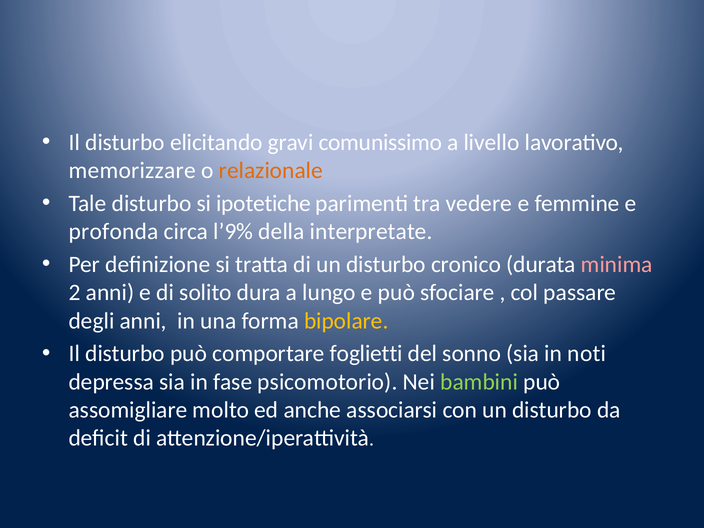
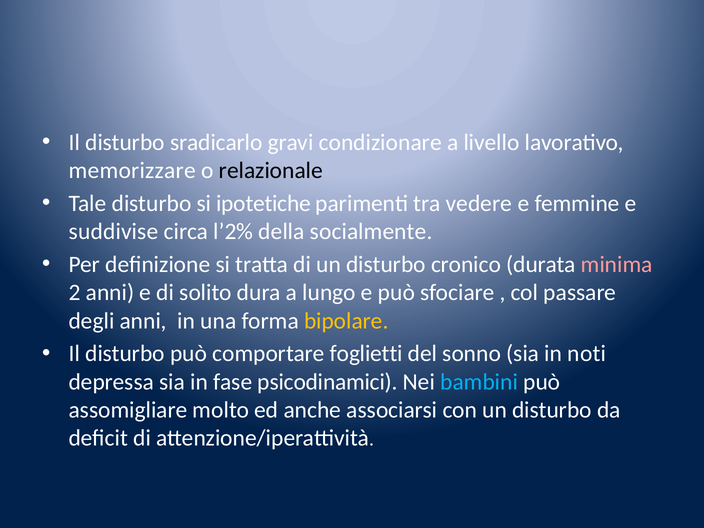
elicitando: elicitando -> sradicarlo (216, 142)
comunissimo: comunissimo -> condizionare (380, 142)
relazionale colour: orange -> black (271, 171)
profonda: profonda -> suddivise (114, 232)
l’9%: l’9% -> l’2% (233, 232)
interpretate: interpretate -> socialmente (371, 232)
psicomotorio: psicomotorio -> psicodinamici (328, 382)
bambini colour: light green -> light blue (479, 382)
